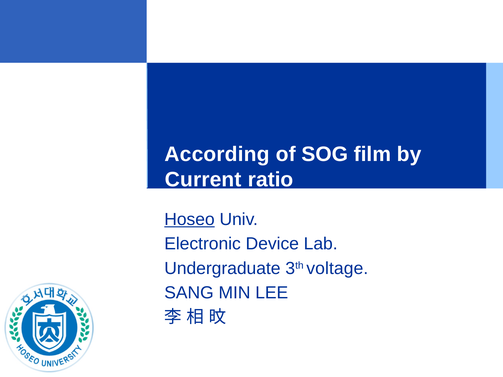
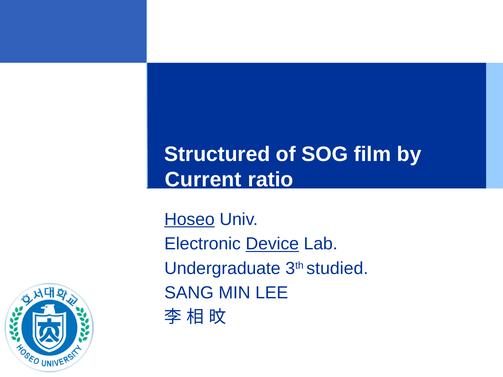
According: According -> Structured (217, 154)
Device underline: none -> present (272, 244)
voltage: voltage -> studied (337, 268)
